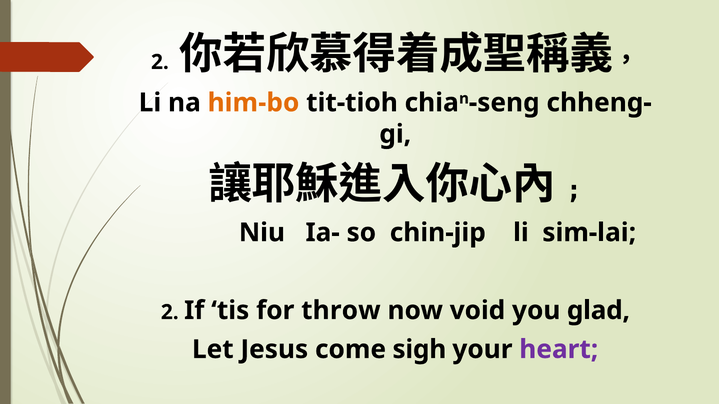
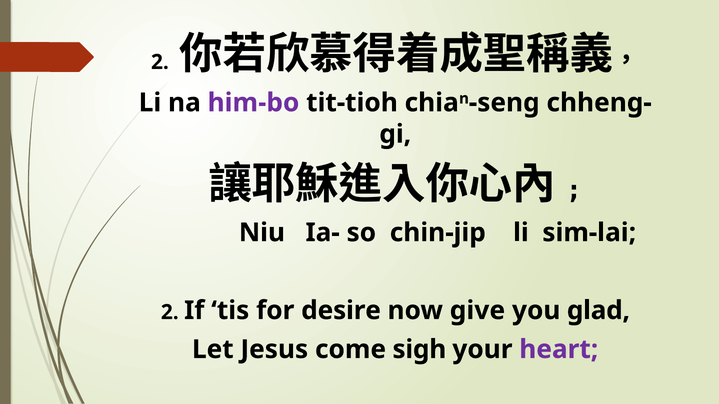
him-bo colour: orange -> purple (253, 103)
throw: throw -> desire (341, 311)
void: void -> give (477, 311)
